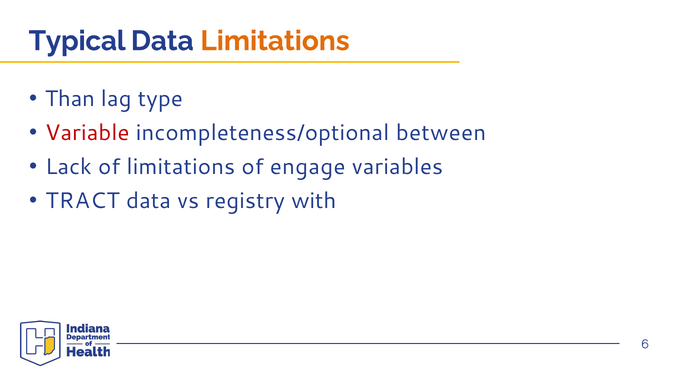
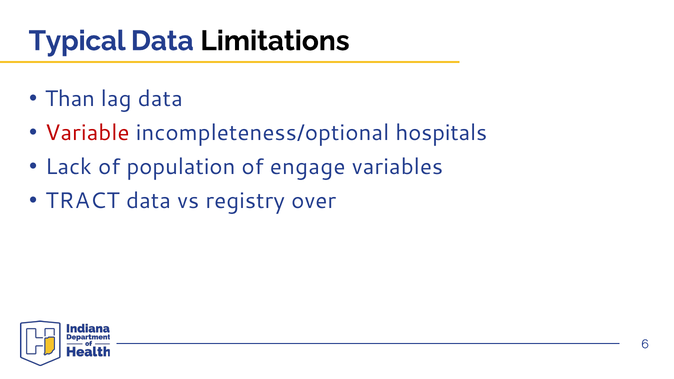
Limitations colour: orange -> black (275, 41)
lag type: type -> data (160, 99)
between: between -> hospitals (441, 133)
of limitations: limitations -> population (181, 167)
with: with -> over (314, 201)
